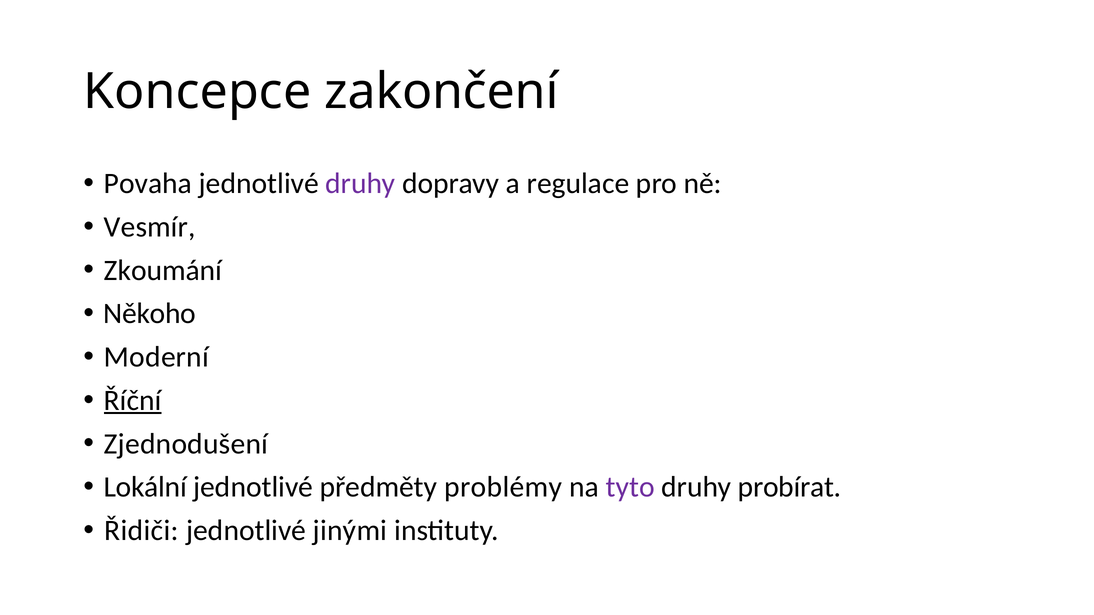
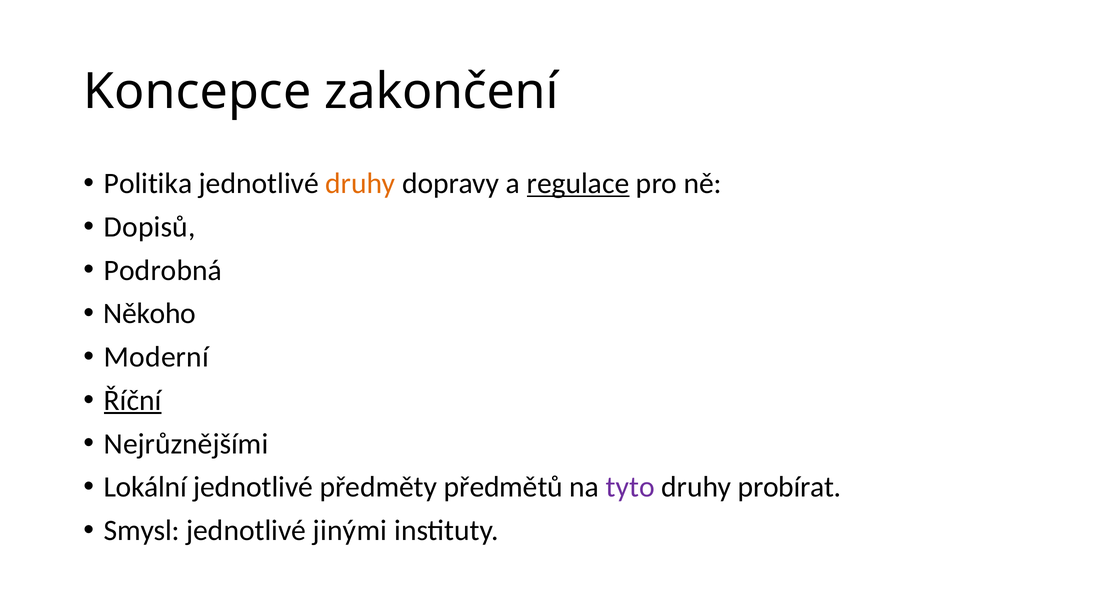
Povaha: Povaha -> Politika (148, 184)
druhy colour: purple -> orange (360, 184)
regulace underline: none -> present (578, 184)
Vesmír: Vesmír -> Dopisů (150, 227)
Zkoumání: Zkoumání -> Podrobná (163, 270)
Zjednodušení: Zjednodušení -> Nejrůznějšími (186, 444)
problémy: problémy -> předmětů (503, 487)
Řidiči: Řidiči -> Smysl (142, 531)
